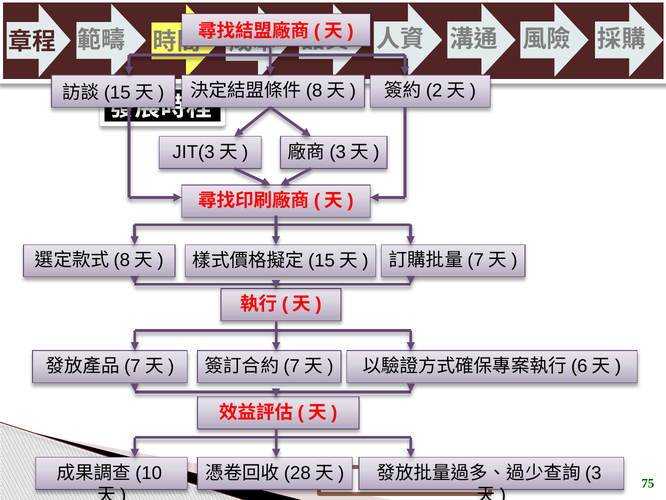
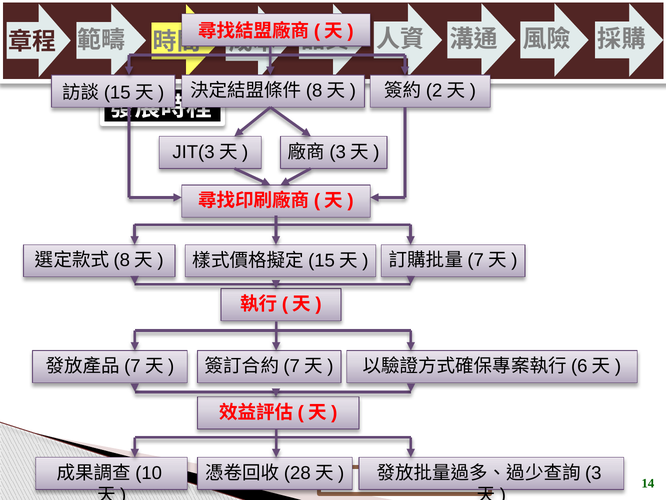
75: 75 -> 14 (648, 483)
